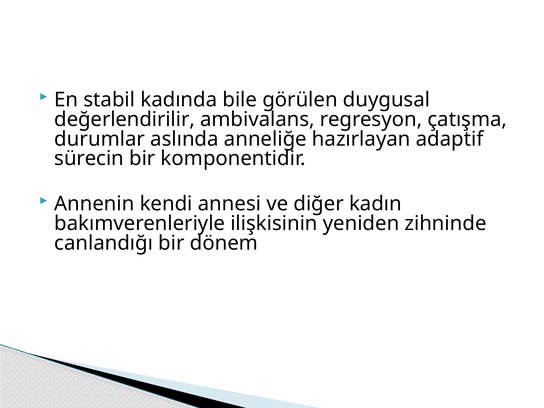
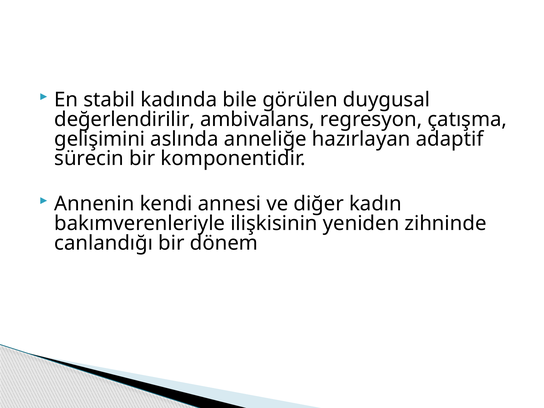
durumlar: durumlar -> gelişimini (100, 139)
